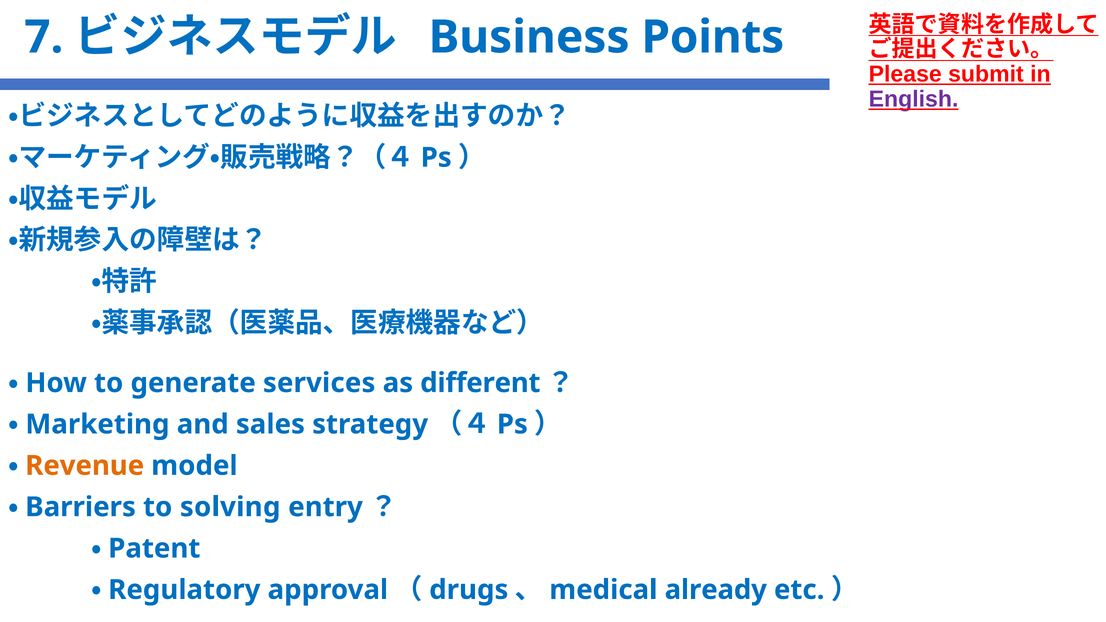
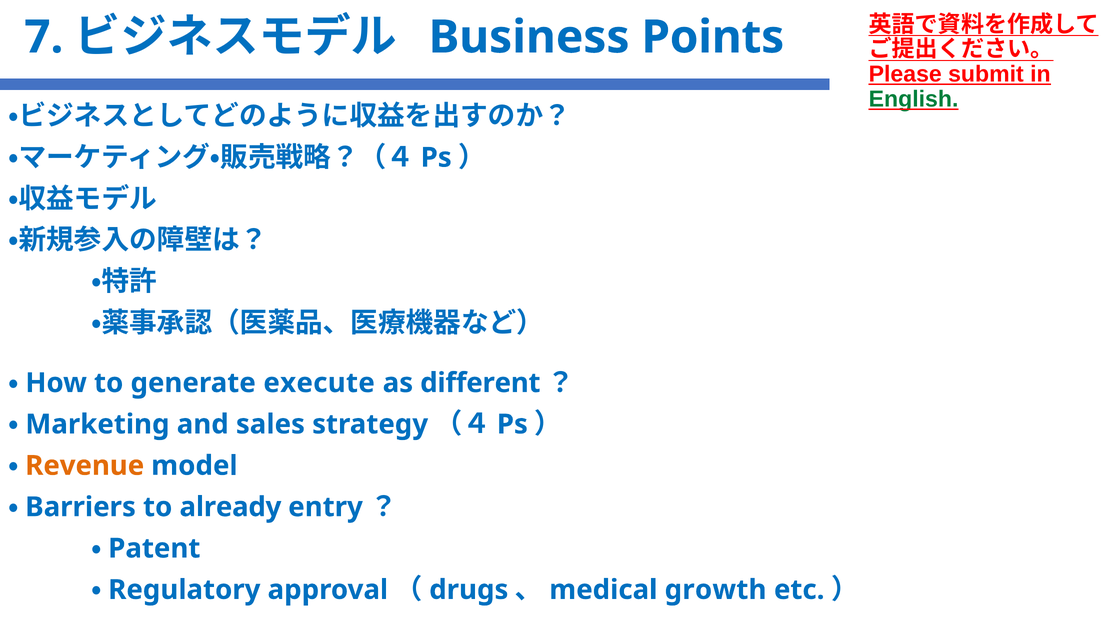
English colour: purple -> green (914, 99)
services: services -> execute (319, 383)
solving: solving -> already (230, 507)
already: already -> growth (716, 590)
